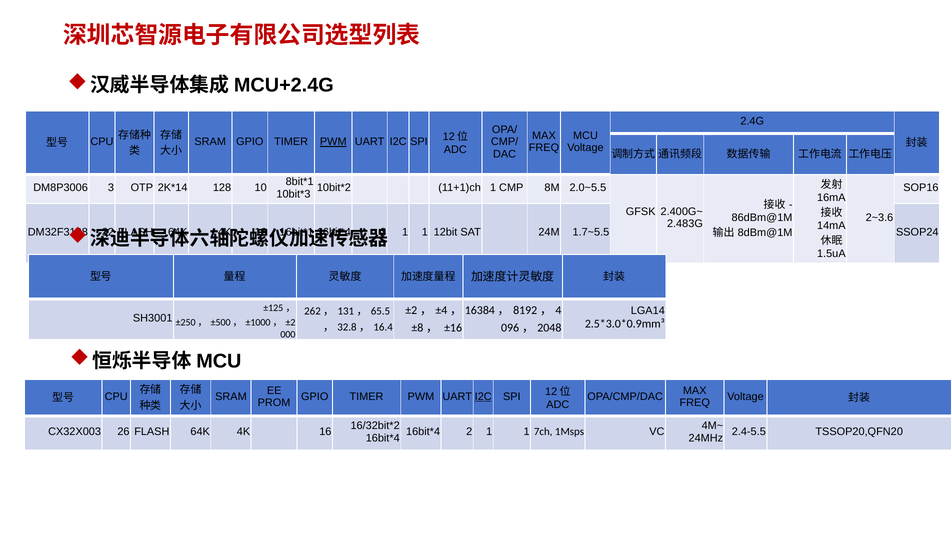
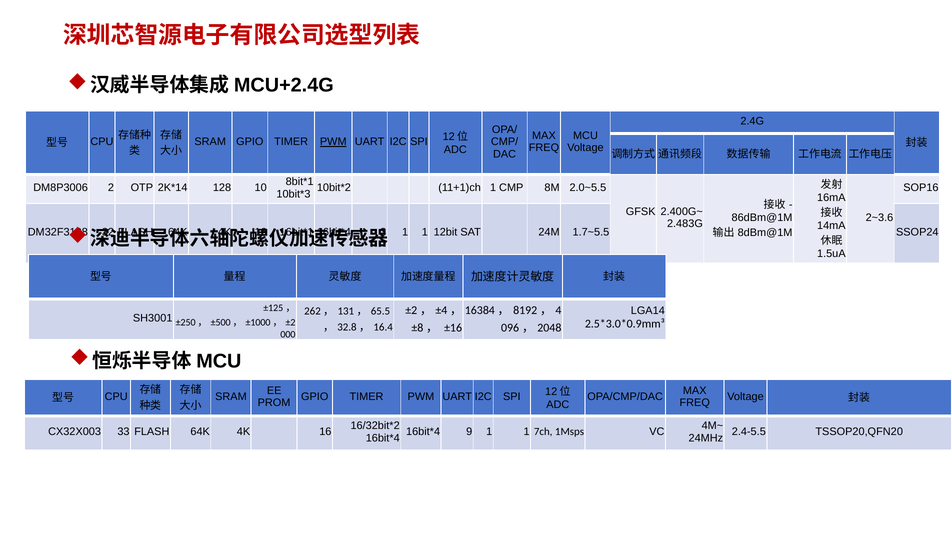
DM8P3006 3: 3 -> 2 (111, 188)
I2C underline: present -> none (483, 396)
26: 26 -> 33 (123, 431)
2: 2 -> 9 (469, 431)
